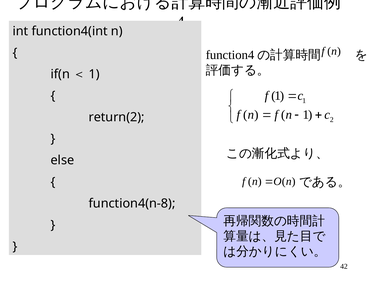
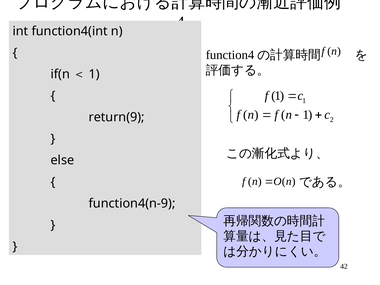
return(2: return(2 -> return(9 (117, 117)
function4(n-8: function4(n-8 -> function4(n-9 (132, 203)
